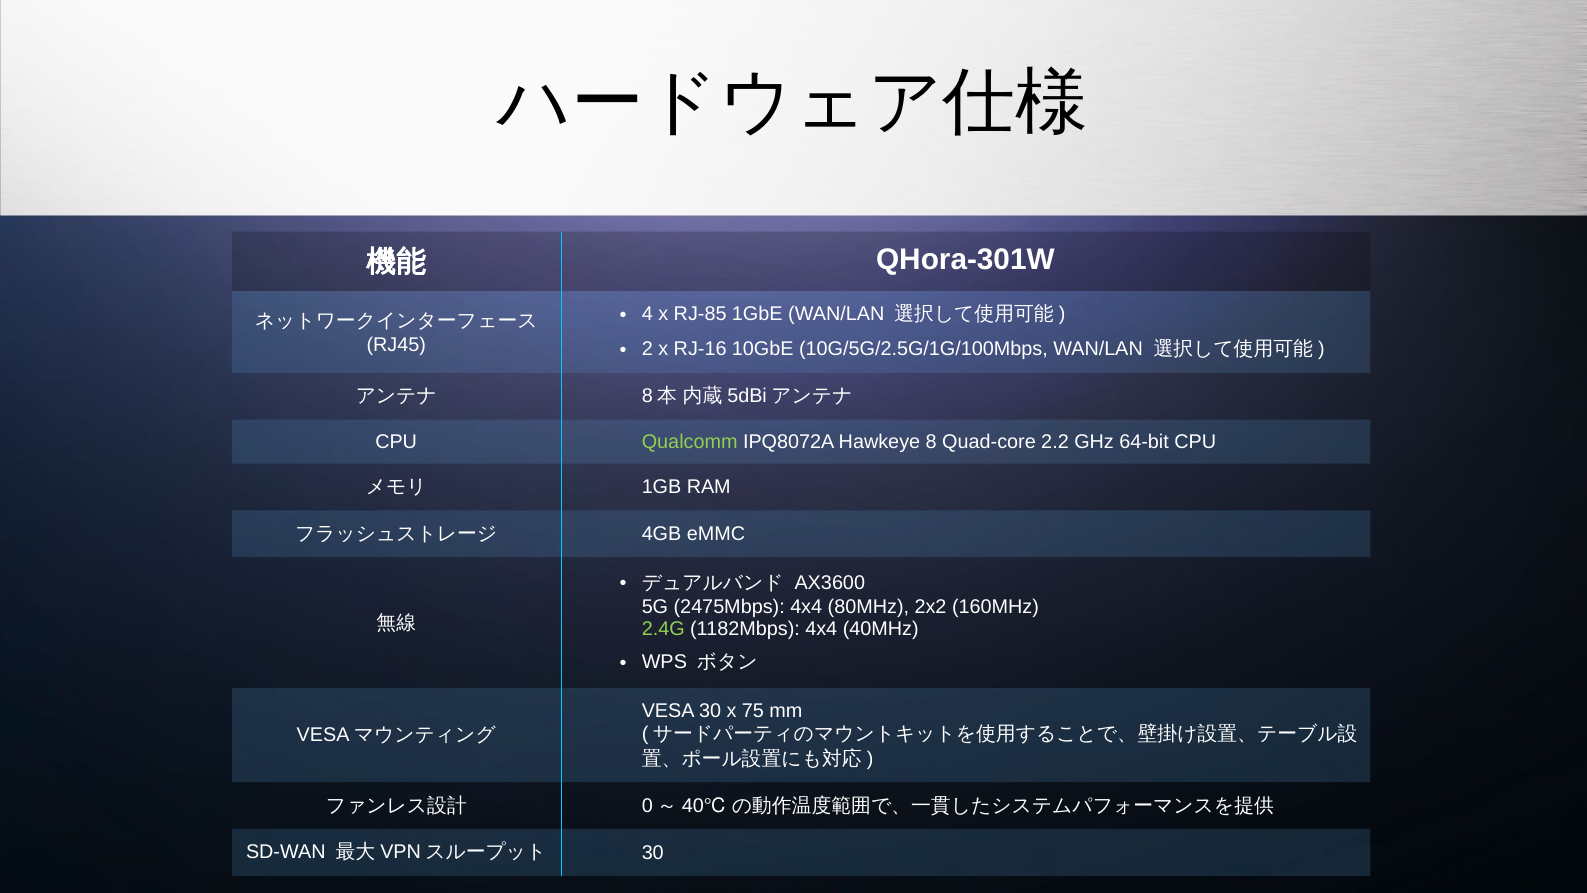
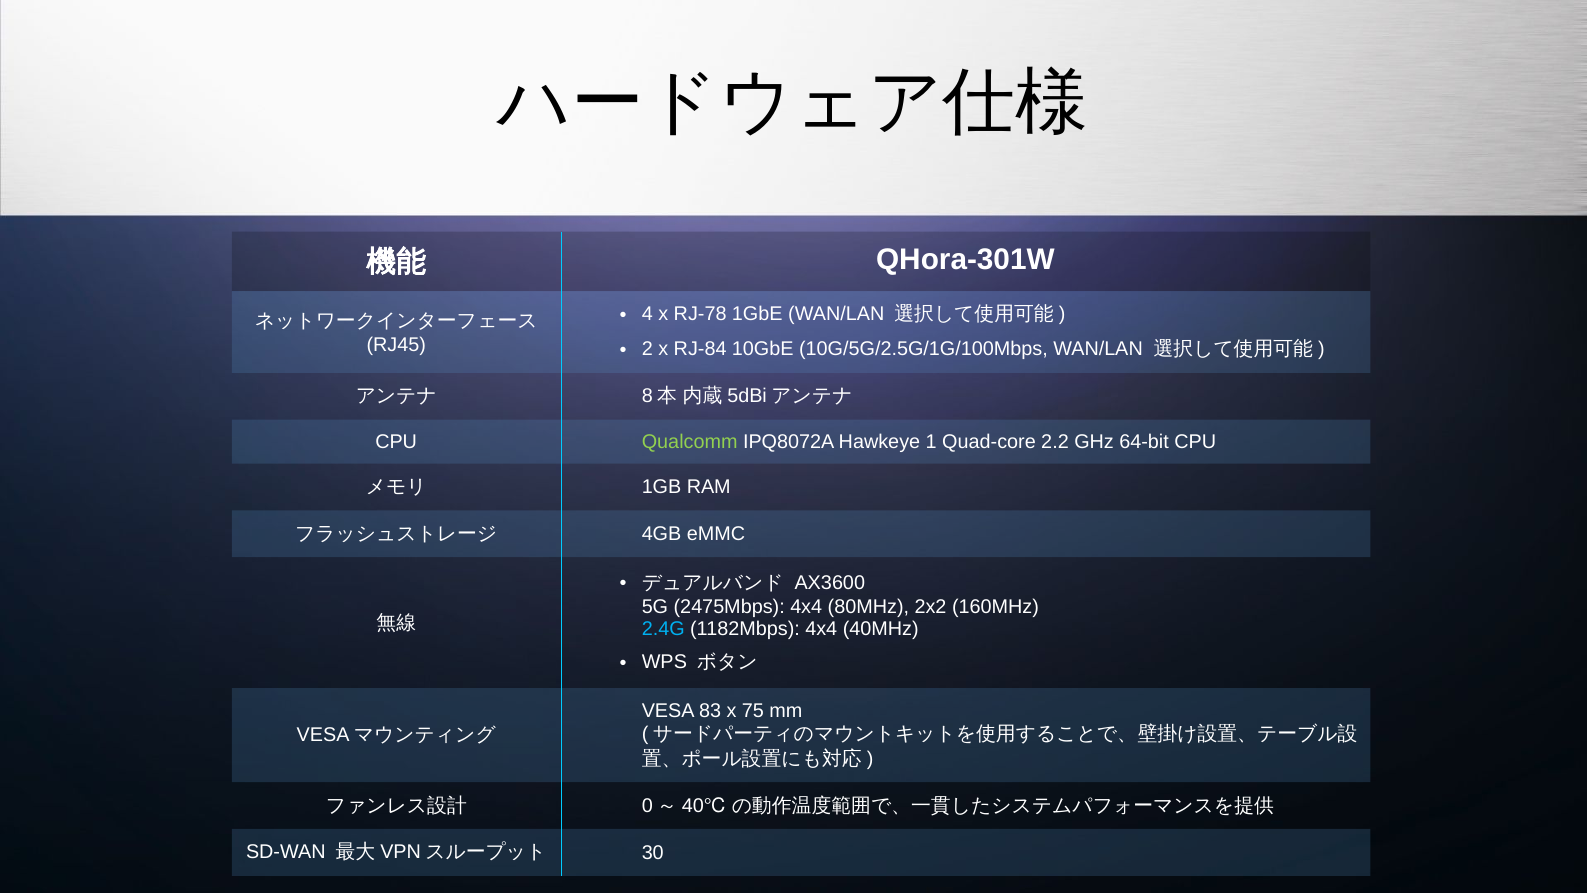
RJ-85: RJ-85 -> RJ-78 (700, 314)
RJ-16: RJ-16 -> RJ-84 (700, 349)
8: 8 -> 1 (931, 442)
2.4G colour: light green -> light blue (663, 629)
VESA 30: 30 -> 83 (710, 710)
